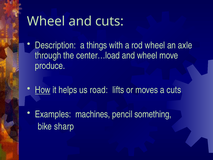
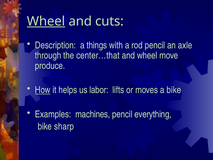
Wheel underline: none -> present (46, 21)
rod wheel: wheel -> pencil (155, 45)
center…load: center…load -> center…that (98, 55)
road: road -> labor (99, 90)
a cuts: cuts -> bike (174, 90)
something: something -> everything (153, 114)
